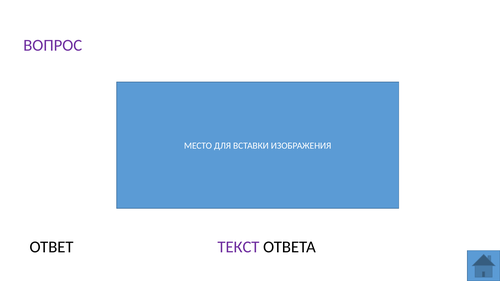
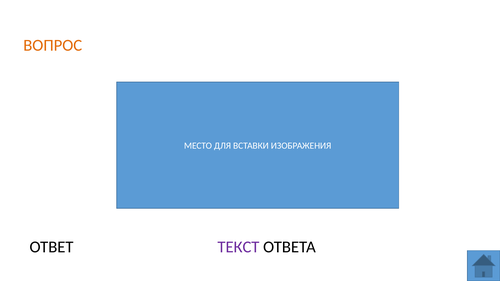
ВОПРОС colour: purple -> orange (53, 45)
